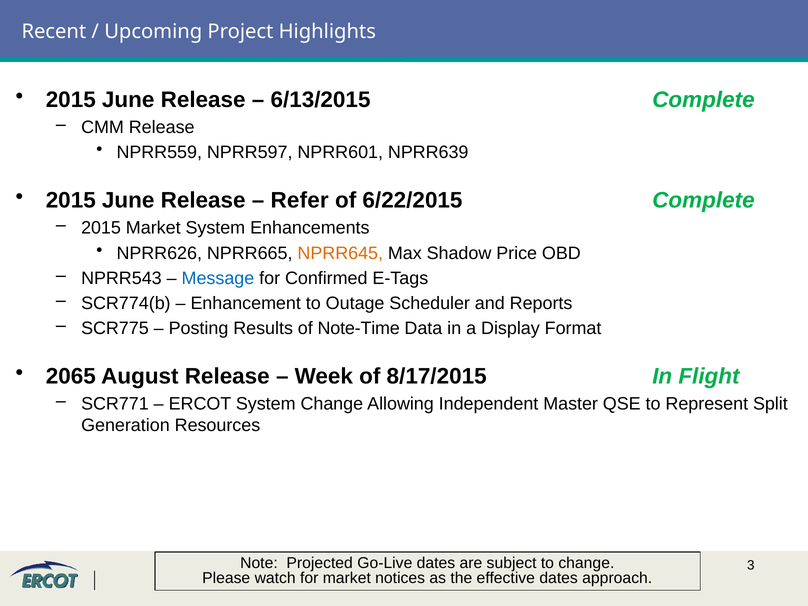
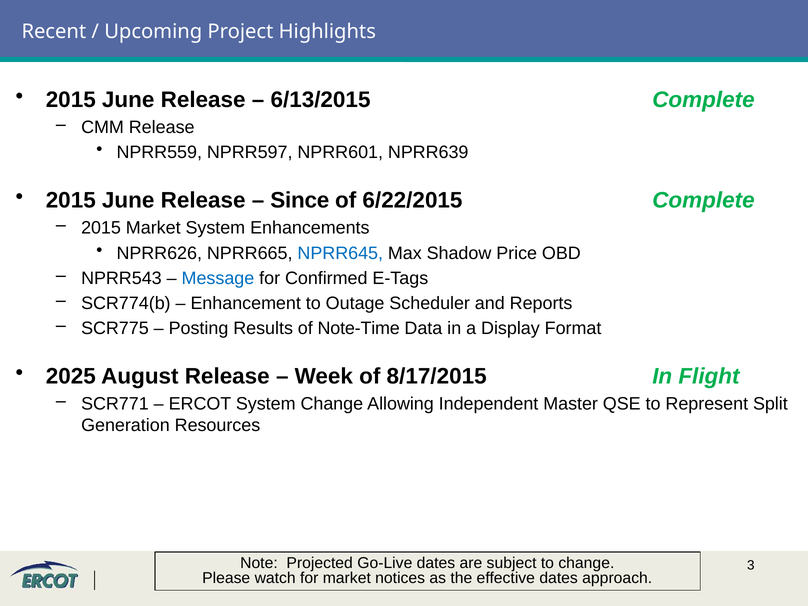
Refer: Refer -> Since (300, 200)
NPRR645 colour: orange -> blue (340, 253)
2065: 2065 -> 2025 (71, 376)
